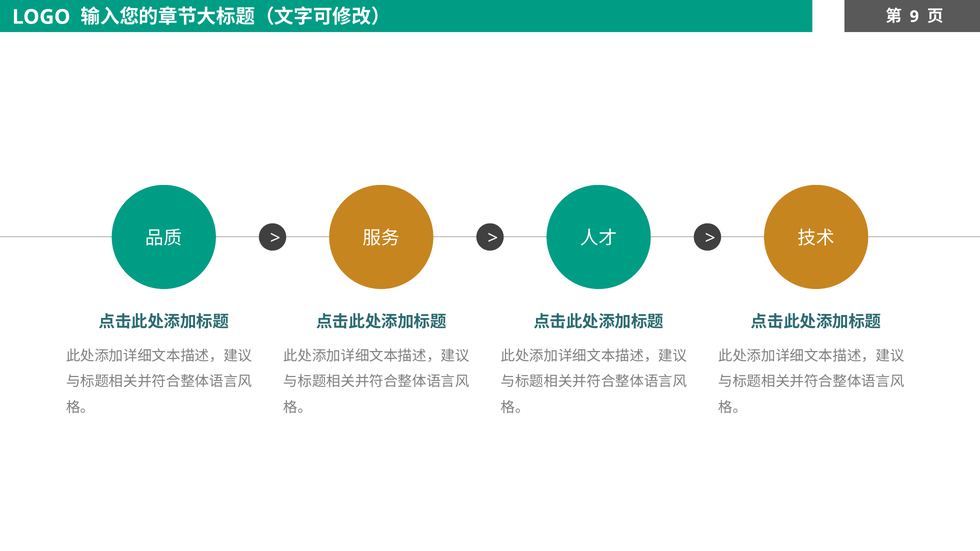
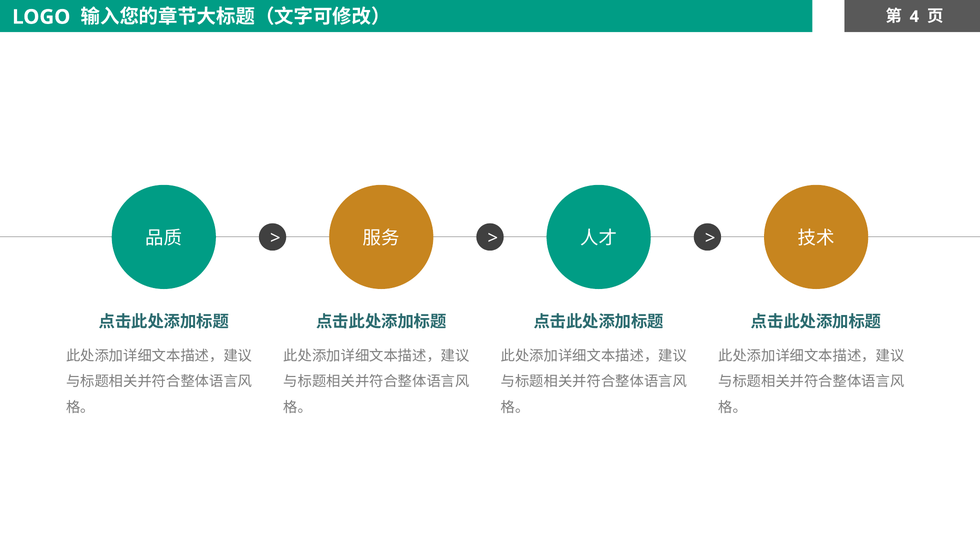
9: 9 -> 4 (914, 17)
